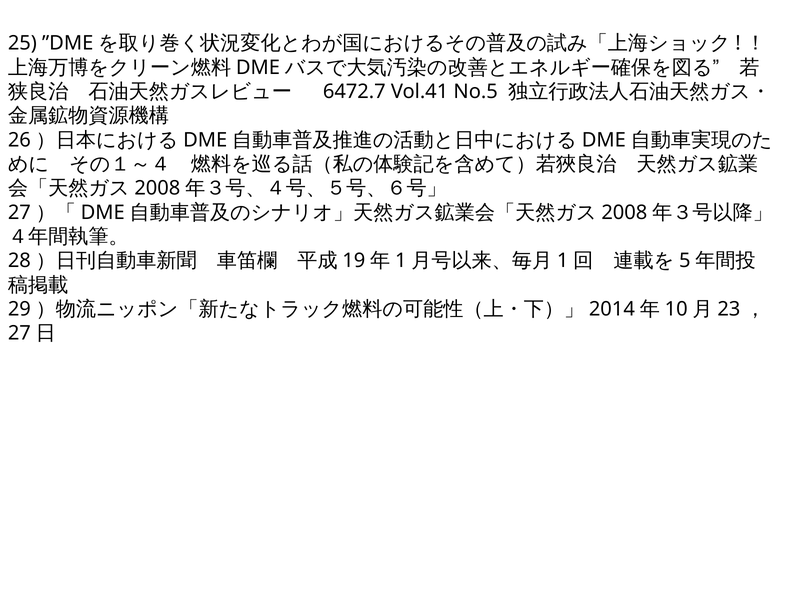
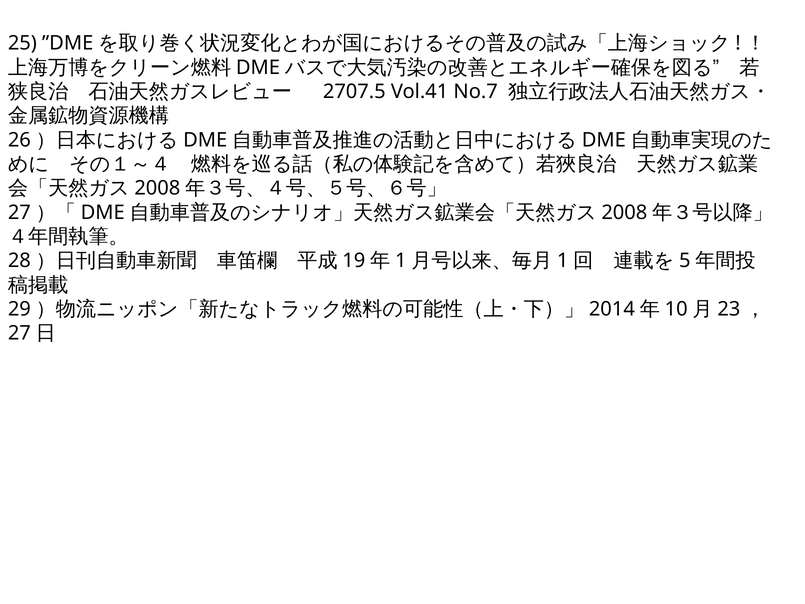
6472.7: 6472.7 -> 2707.5 (354, 92)
No.5: No.5 -> No.7 (476, 92)
